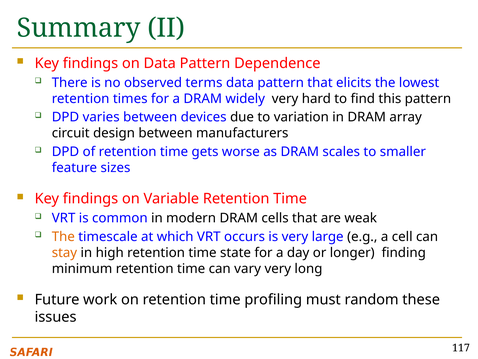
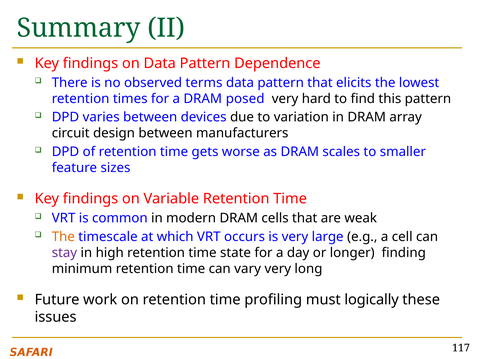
widely: widely -> posed (245, 99)
stay colour: orange -> purple (64, 252)
random: random -> logically (372, 299)
